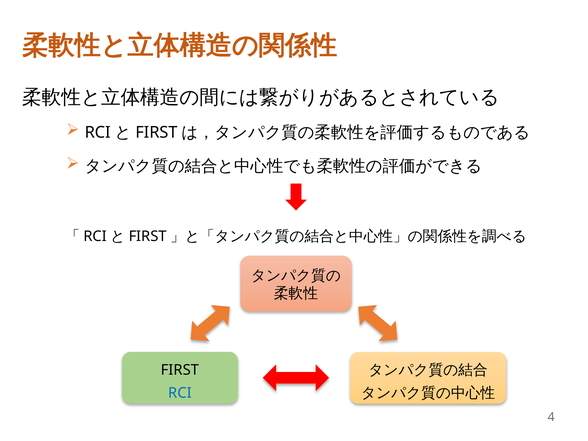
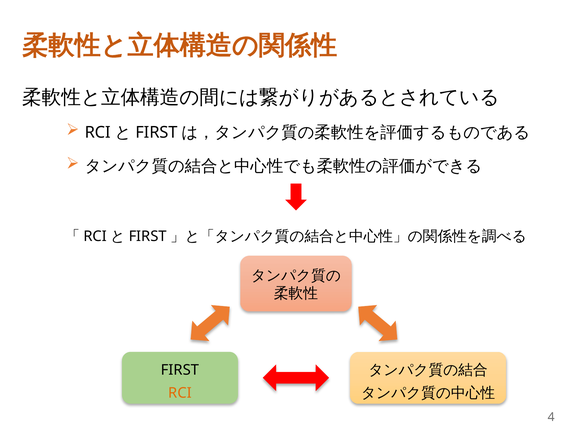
RCI colour: blue -> orange (180, 393)
